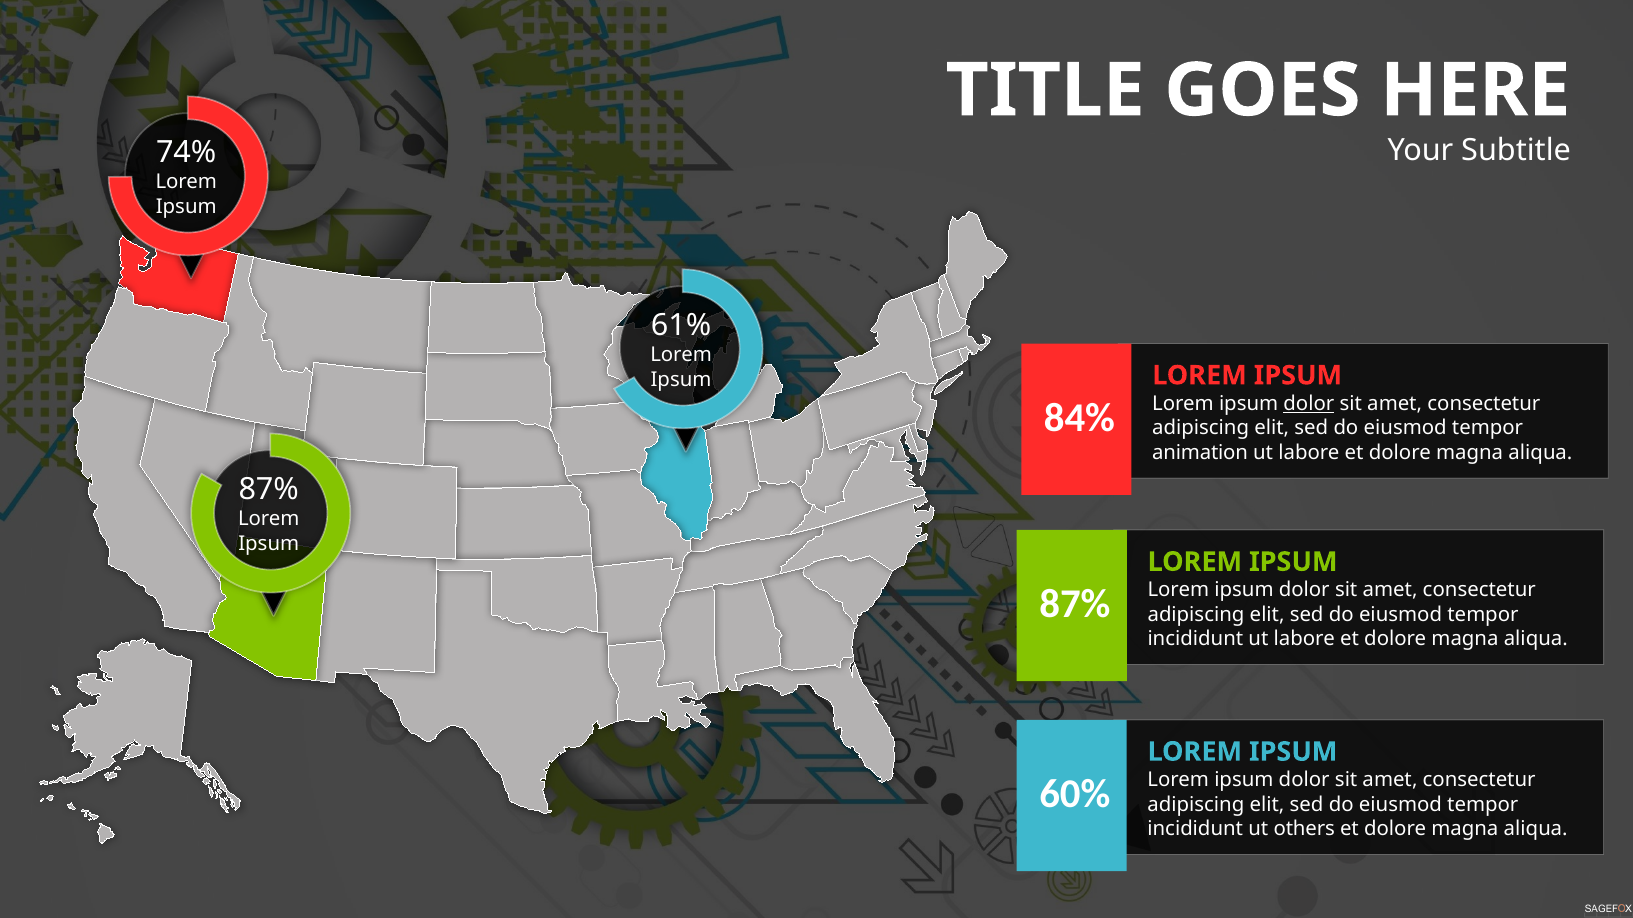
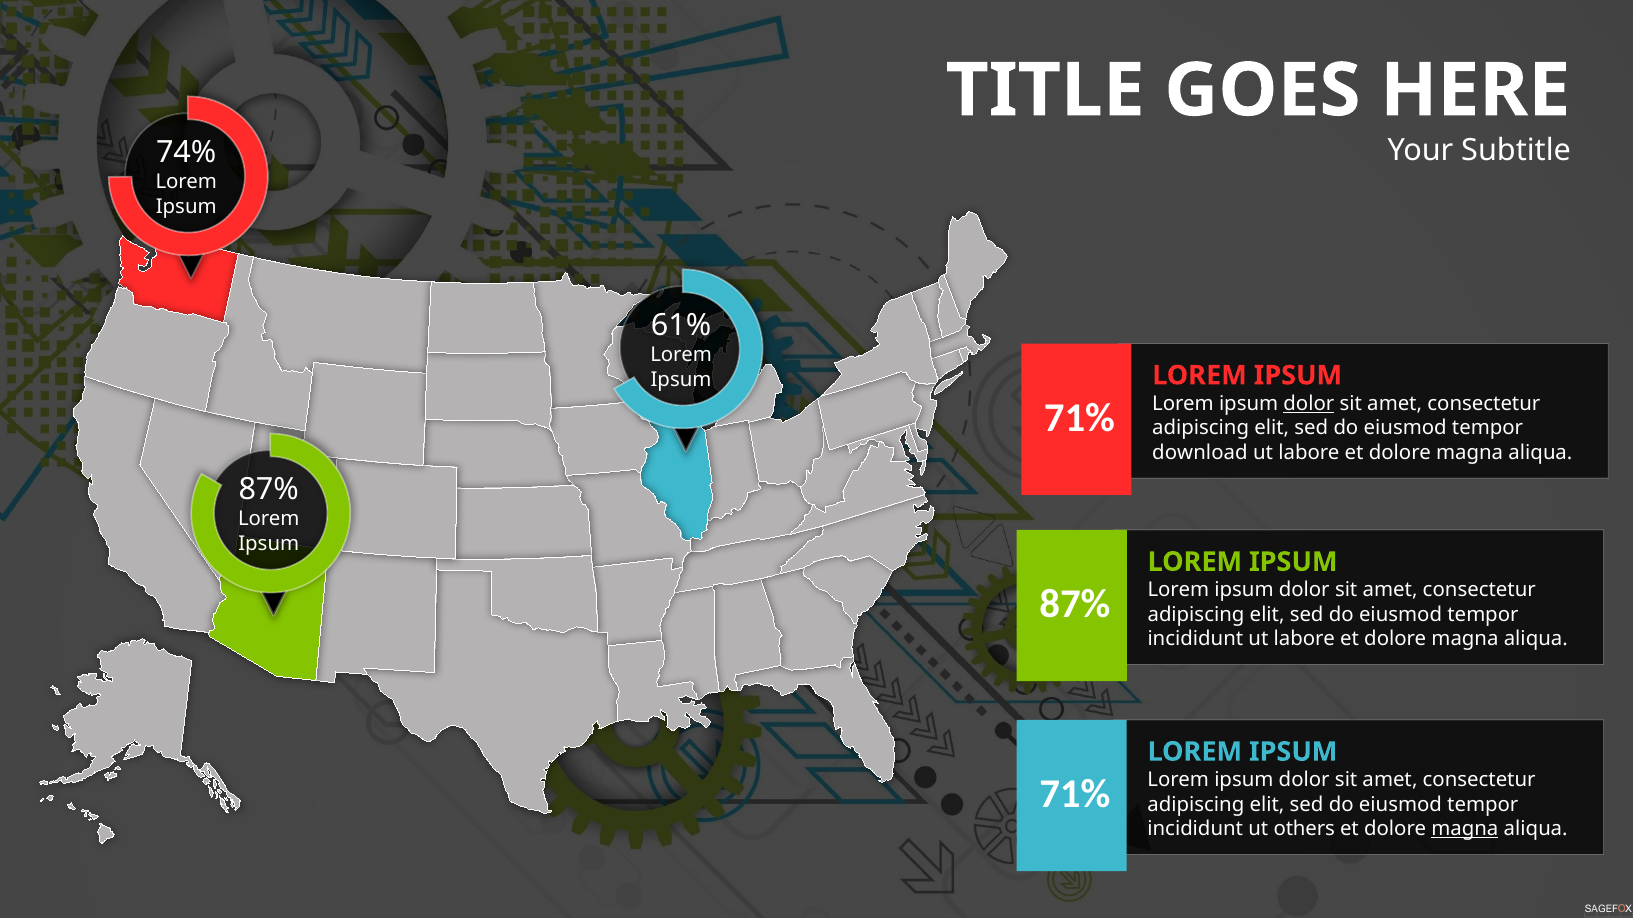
84%: 84% -> 71% (1079, 418)
animation: animation -> download (1200, 453)
60%: 60% -> 71% (1075, 795)
magna underline: none -> present (1465, 829)
